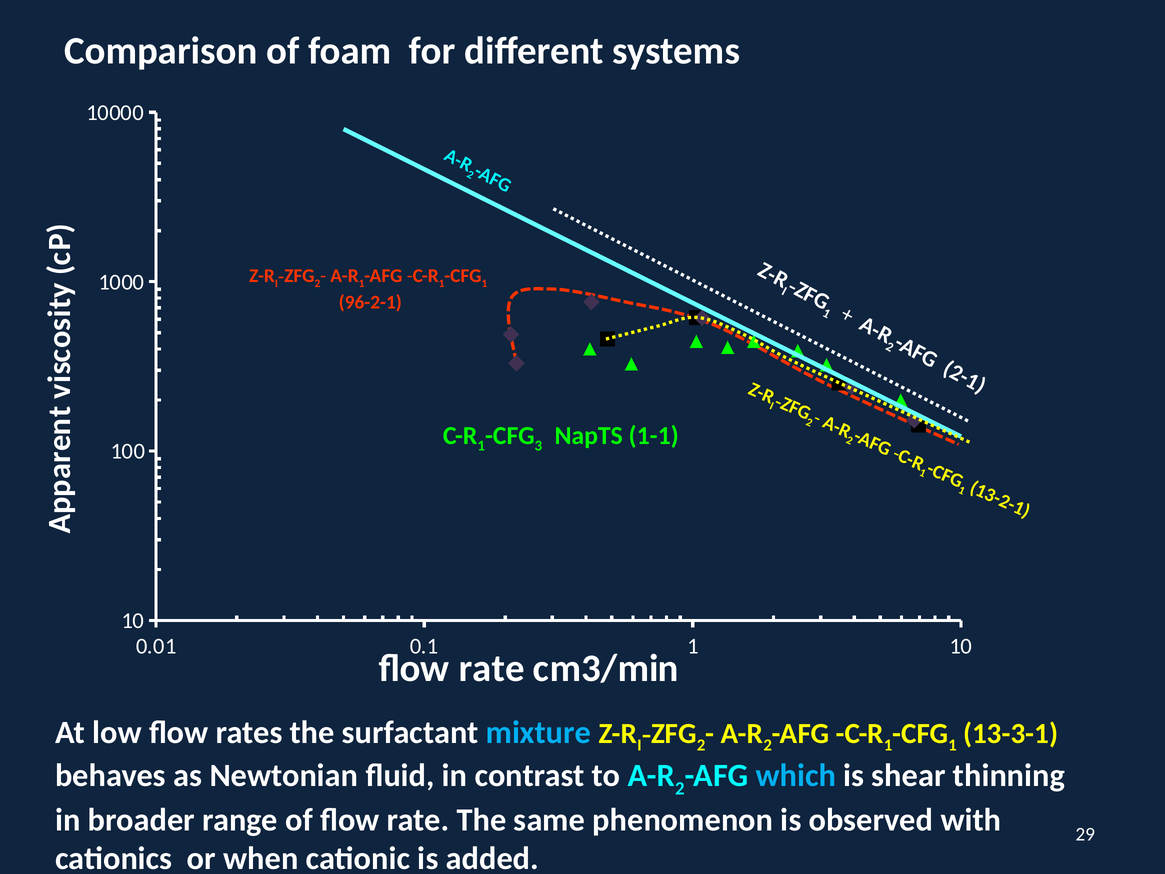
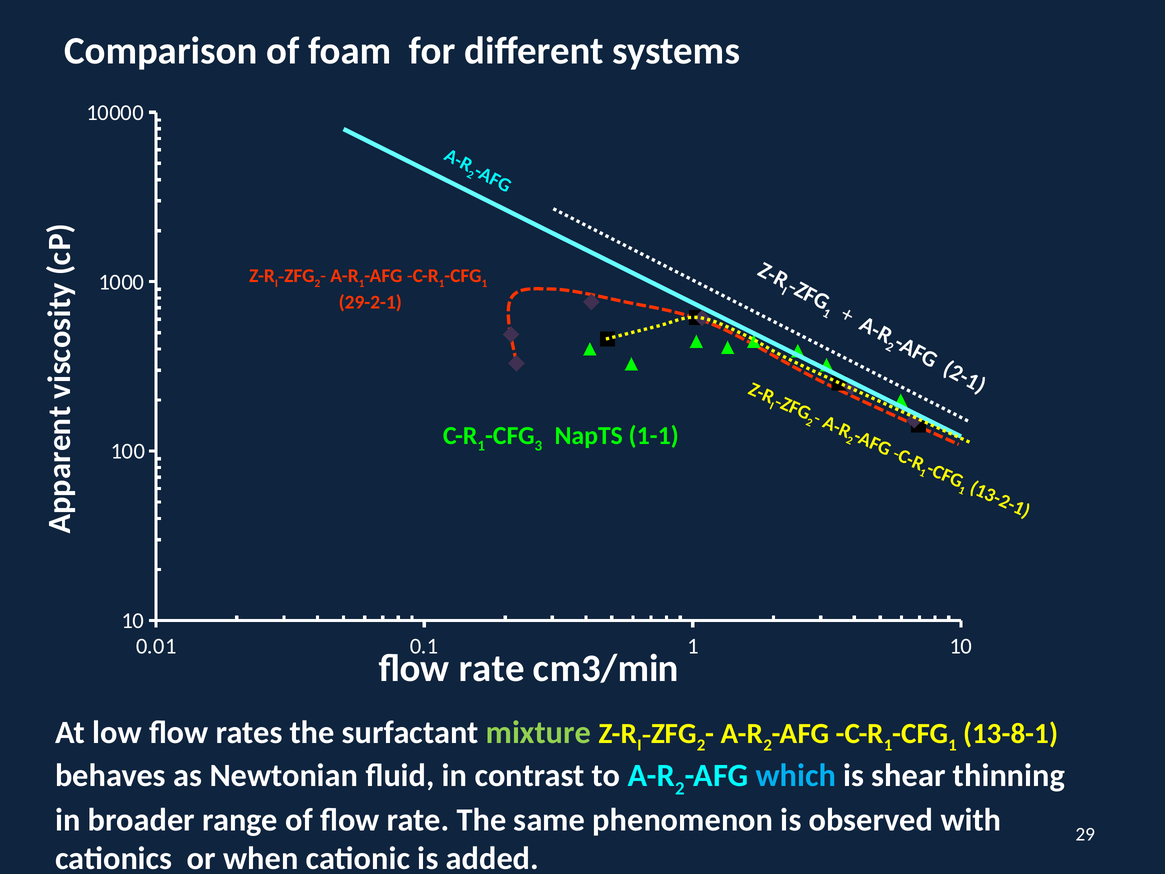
96-2-1: 96-2-1 -> 29-2-1 (370, 302)
mixture colour: light blue -> light green (538, 733)
13-3-1: 13-3-1 -> 13-8-1 (1011, 734)
